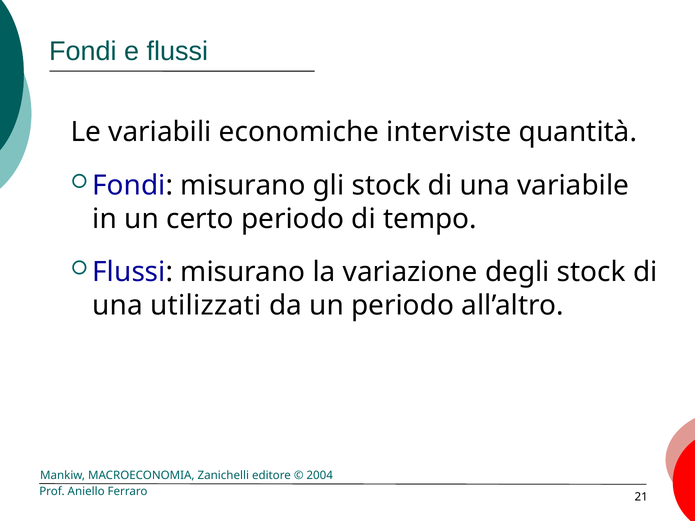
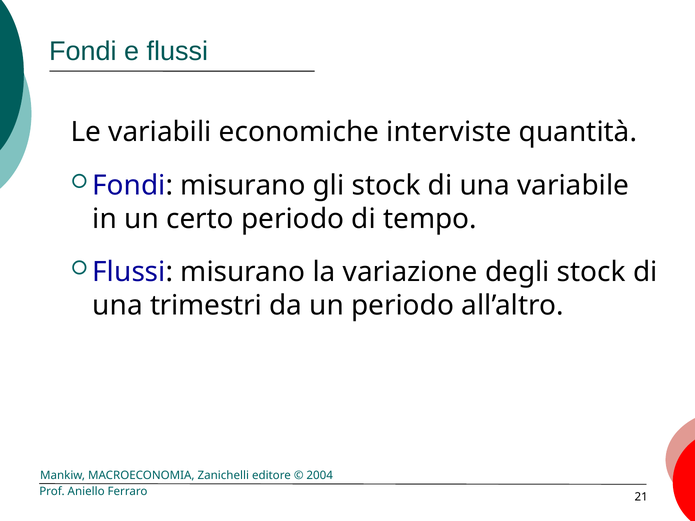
utilizzati: utilizzati -> trimestri (206, 306)
